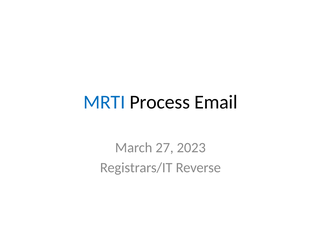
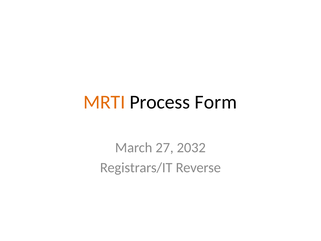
MRTI colour: blue -> orange (104, 102)
Email: Email -> Form (216, 102)
2023: 2023 -> 2032 (191, 148)
